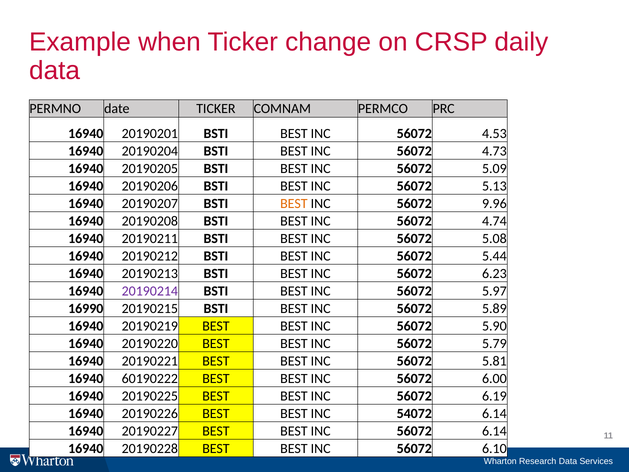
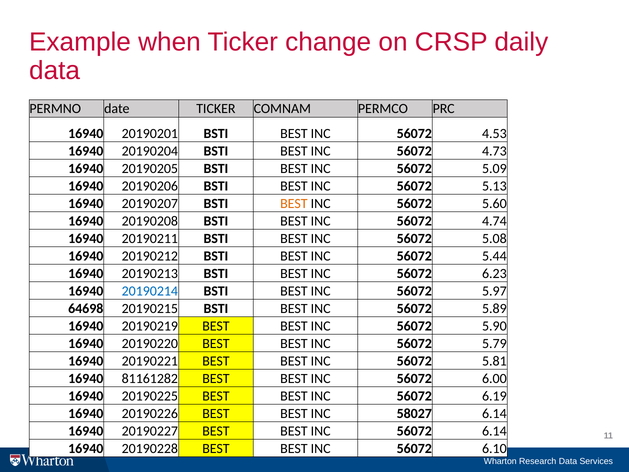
9.96: 9.96 -> 5.60 (494, 203)
20190214 colour: purple -> blue (150, 291)
16990: 16990 -> 64698 (86, 308)
60190222: 60190222 -> 81161282 (150, 378)
54072: 54072 -> 58027 (414, 413)
